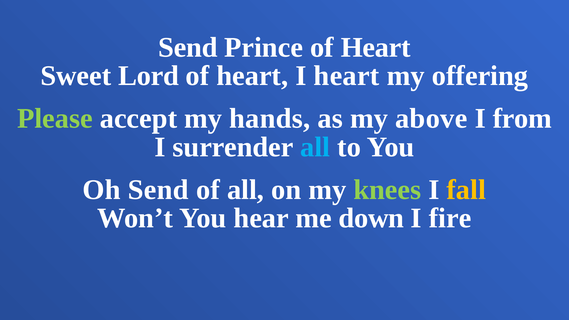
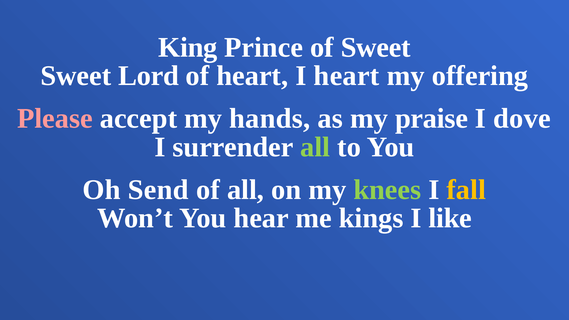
Send: Send -> King (188, 47)
Prince of Heart: Heart -> Sweet (376, 47)
Please colour: light green -> pink (55, 119)
above: above -> praise (431, 119)
from: from -> dove (522, 119)
all colour: light blue -> light green (315, 147)
down: down -> kings (371, 218)
fire: fire -> like (450, 218)
